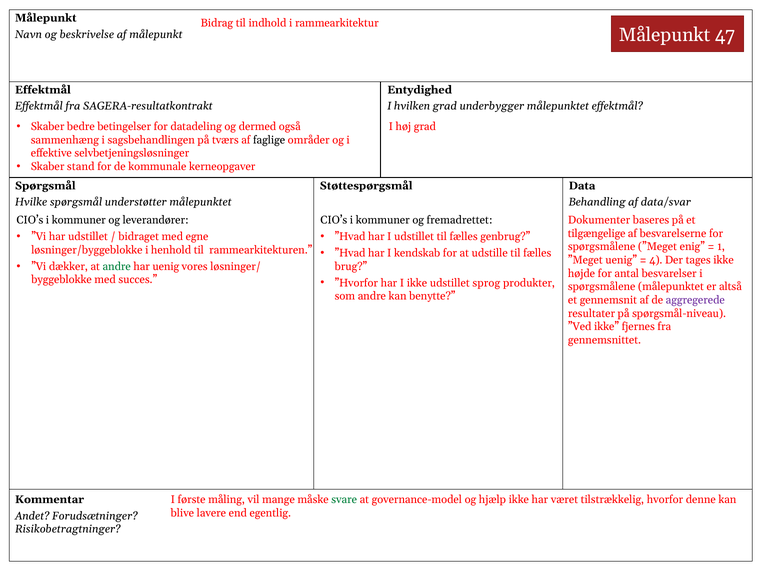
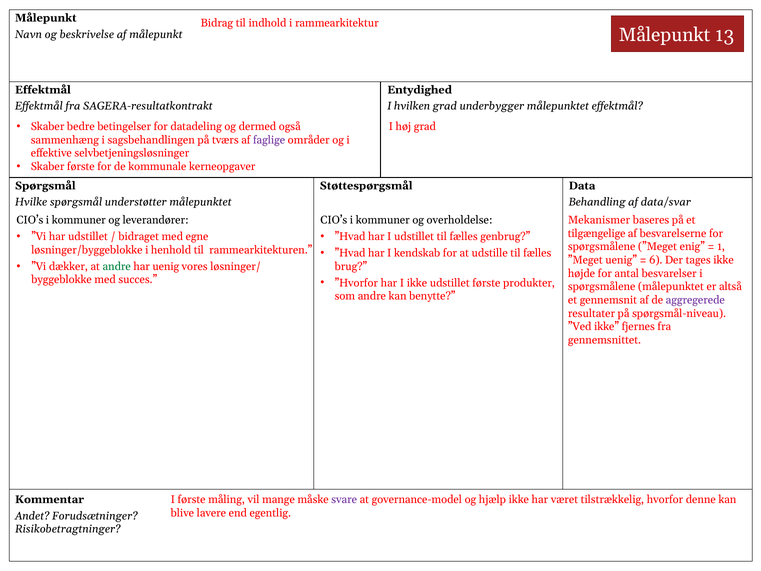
47: 47 -> 13 (725, 35)
faglige colour: black -> purple (269, 140)
Skaber stand: stand -> første (81, 166)
fremadrettet: fremadrettet -> overholdelse (460, 220)
Dokumenter: Dokumenter -> Mekanismer (599, 220)
4: 4 -> 6 (656, 260)
udstillet sprog: sprog -> første (486, 283)
svare colour: green -> purple (344, 499)
